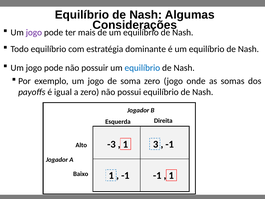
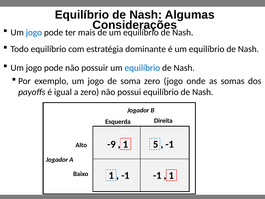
jogo colour: purple -> blue (34, 32)
-3: -3 -> -9 (111, 144)
3: 3 -> 5 (156, 144)
